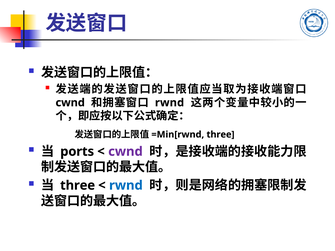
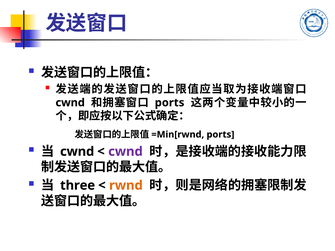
rwnd: rwnd -> ports (170, 103)
three: three -> ports (220, 135)
ports: ports -> cwnd (77, 152)
rwnd colour: blue -> orange (126, 186)
